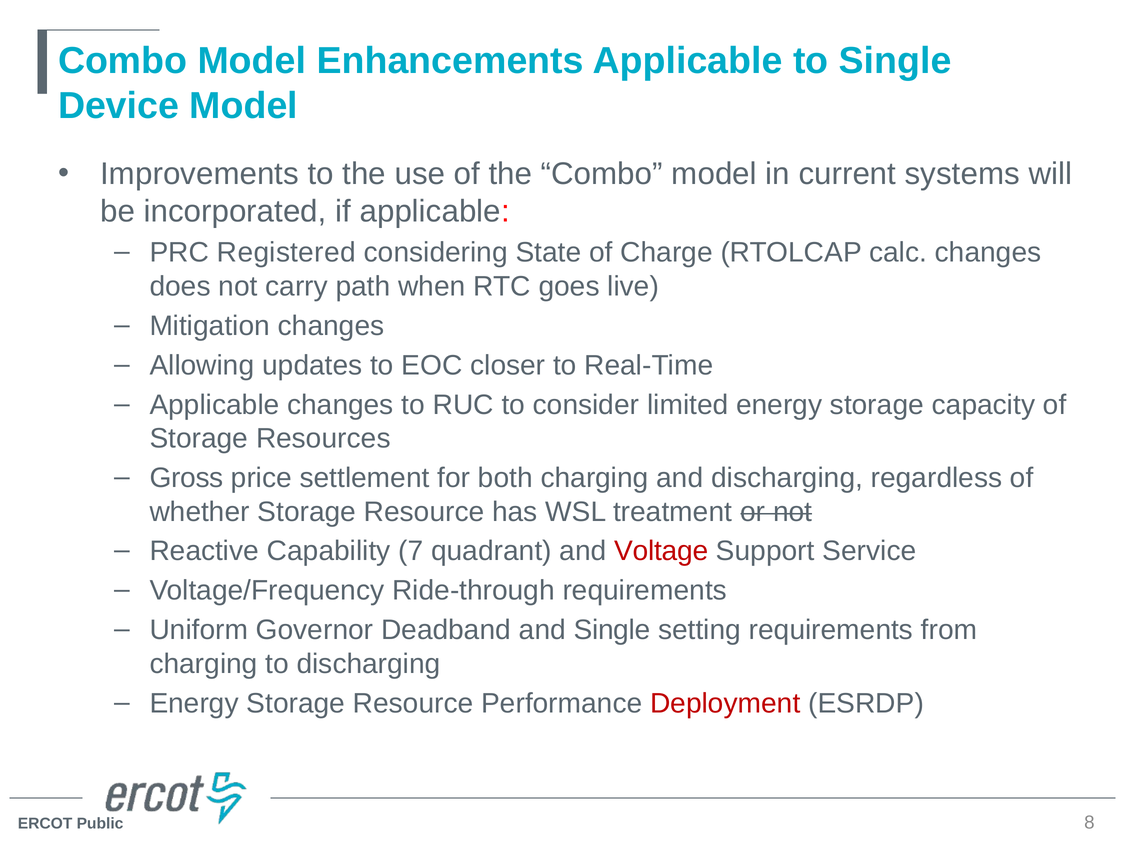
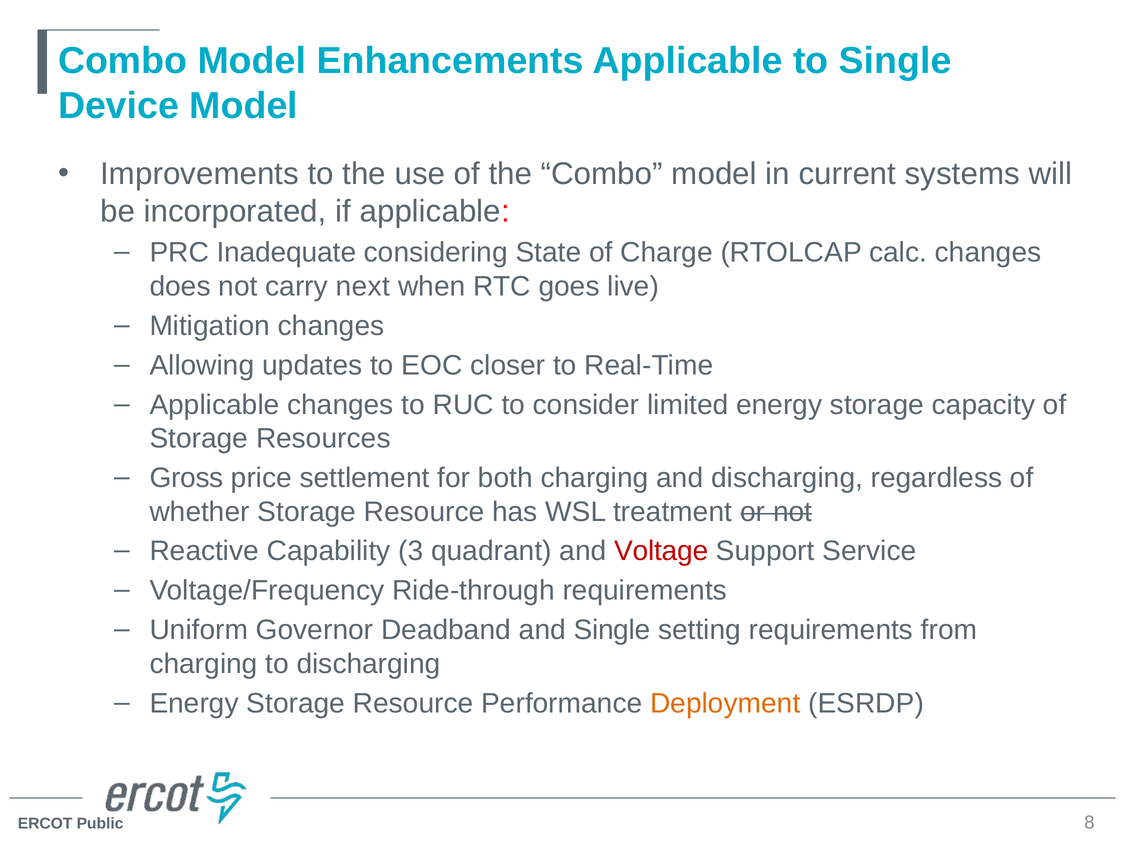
Registered: Registered -> Inadequate (287, 253)
path: path -> next (363, 287)
7: 7 -> 3 (411, 551)
Deployment colour: red -> orange (725, 704)
